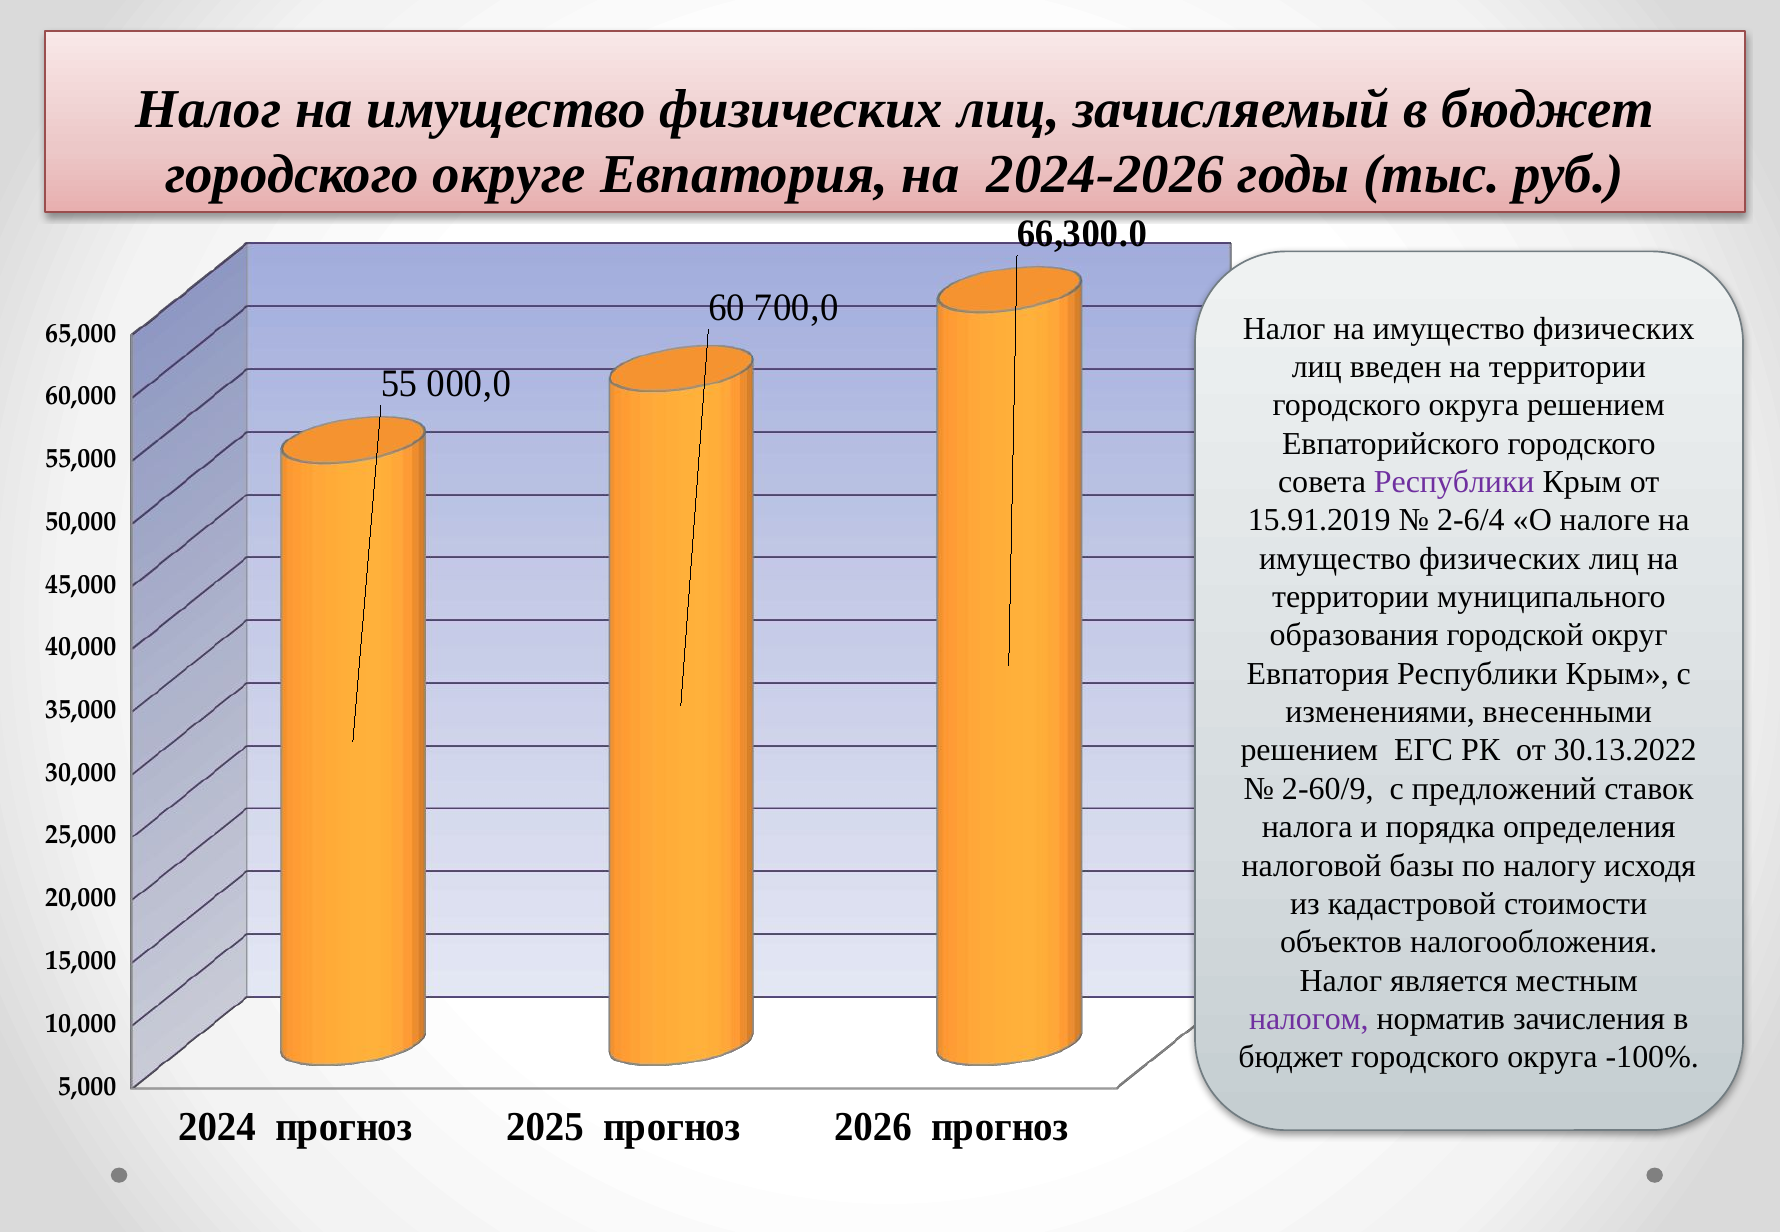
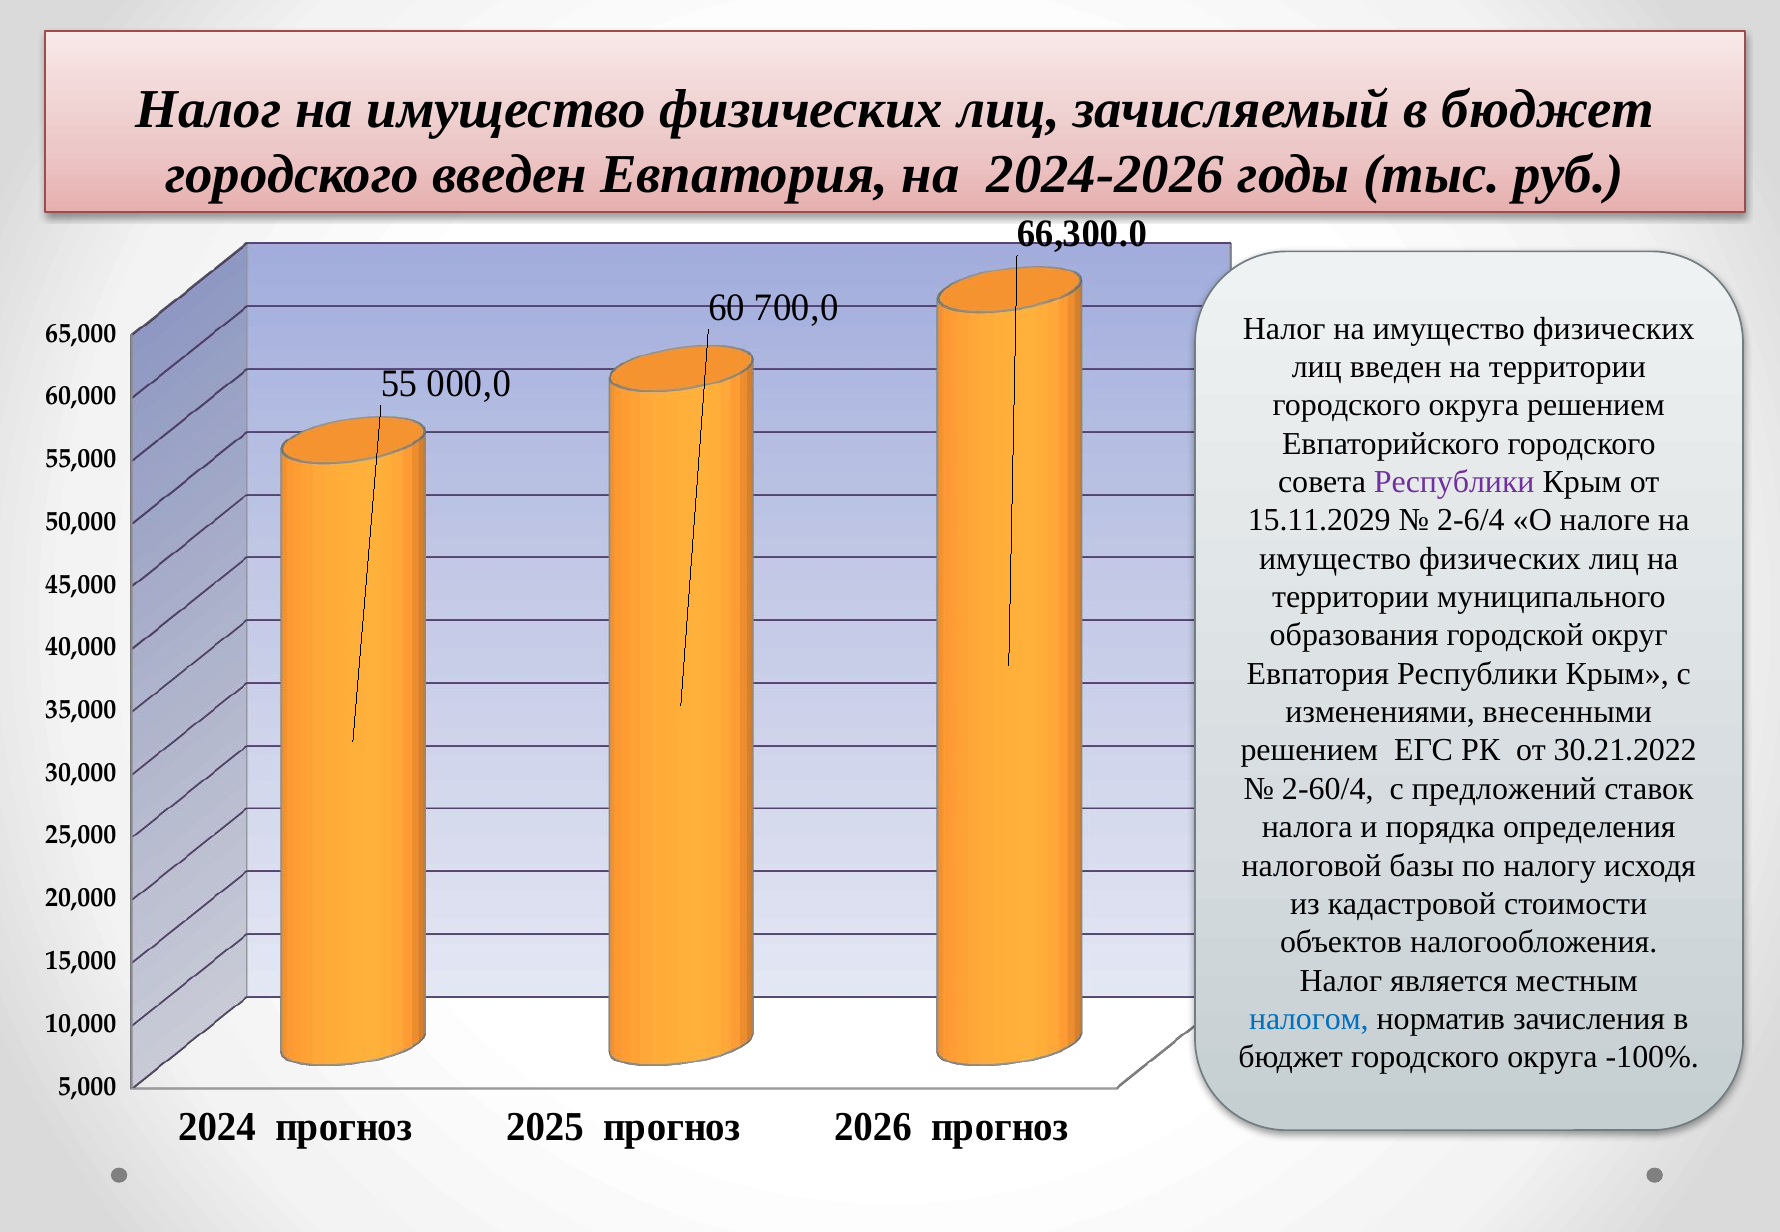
городского округе: округе -> введен (510, 175)
15.91.2019: 15.91.2019 -> 15.11.2029 (1319, 520)
30.13.2022: 30.13.2022 -> 30.21.2022 (1625, 751)
2-60/9: 2-60/9 -> 2-60/4 (1328, 789)
налогом colour: purple -> blue (1309, 1019)
